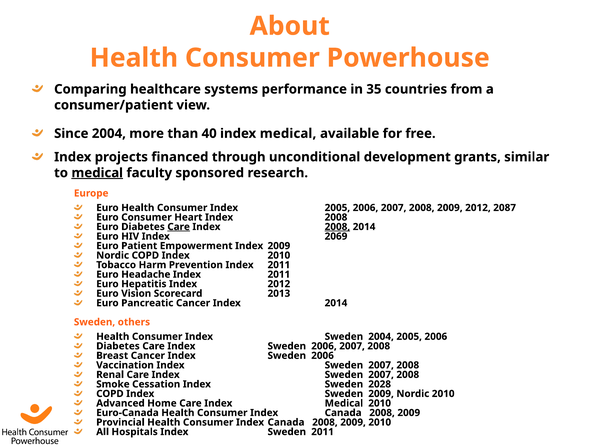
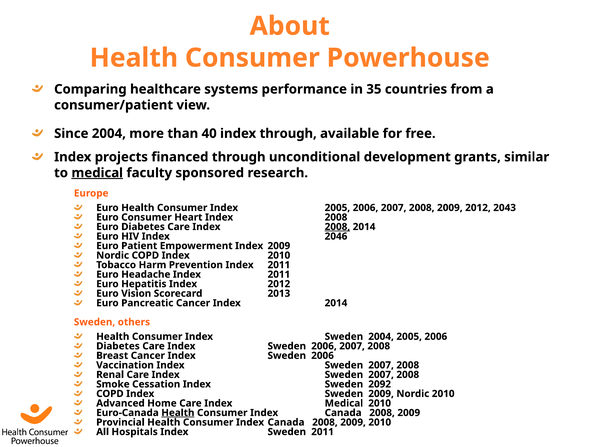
40 index medical: medical -> through (288, 134)
2087: 2087 -> 2043 (505, 208)
Care underline: present -> none (179, 227)
2069: 2069 -> 2046 (336, 236)
2028: 2028 -> 2092 (380, 384)
Health underline: none -> present (178, 413)
